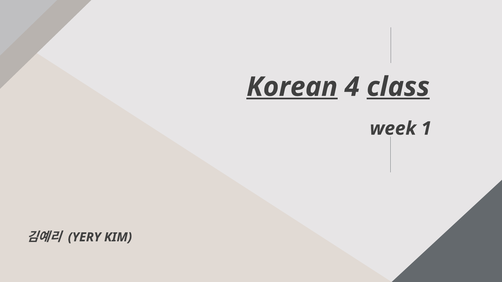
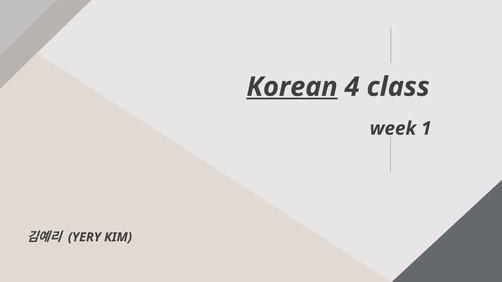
class underline: present -> none (398, 87)
